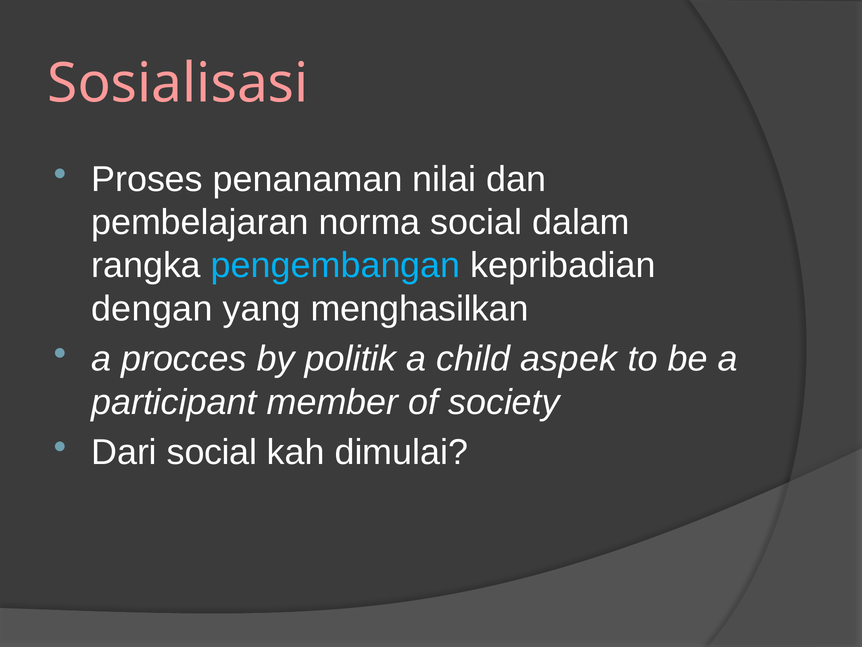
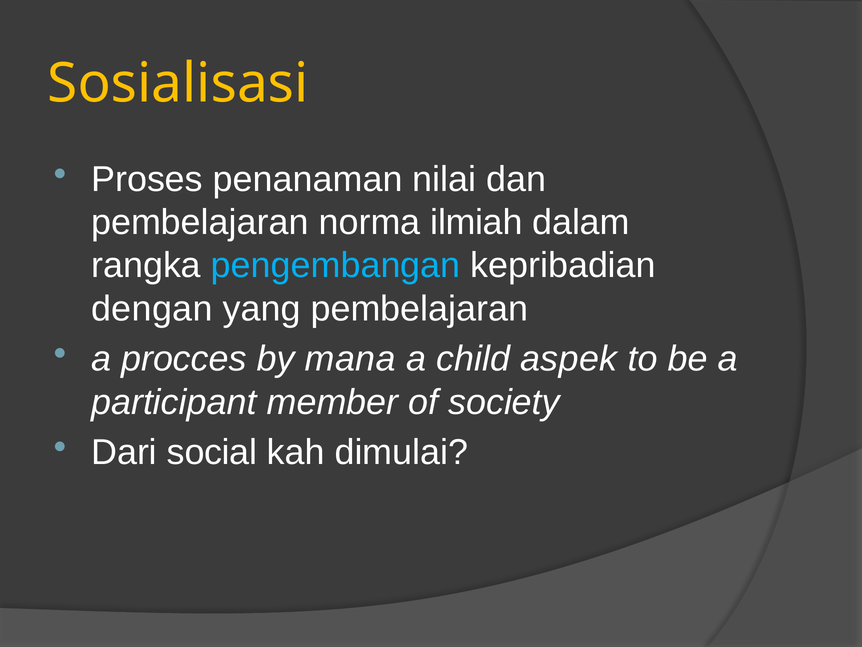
Sosialisasi colour: pink -> yellow (178, 84)
norma social: social -> ilmiah (476, 222)
yang menghasilkan: menghasilkan -> pembelajaran (419, 308)
politik: politik -> mana (350, 359)
